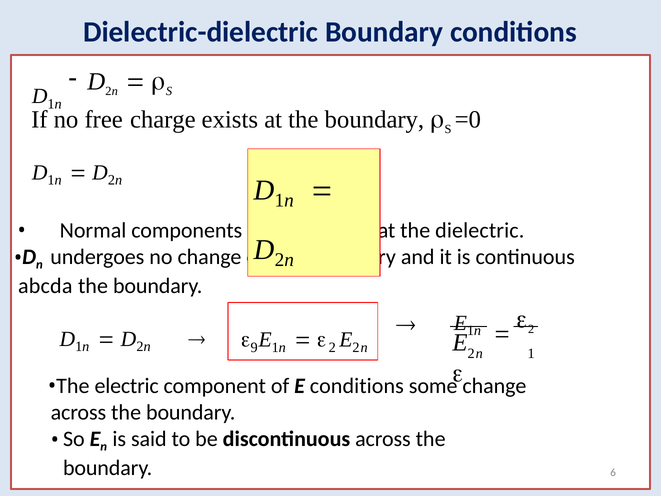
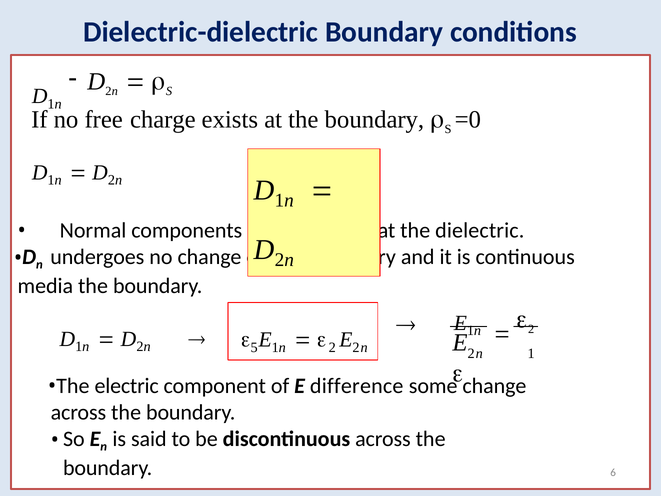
abcda: abcda -> media (45, 286)
9: 9 -> 5 (254, 347)
E conditions: conditions -> difference (357, 386)
